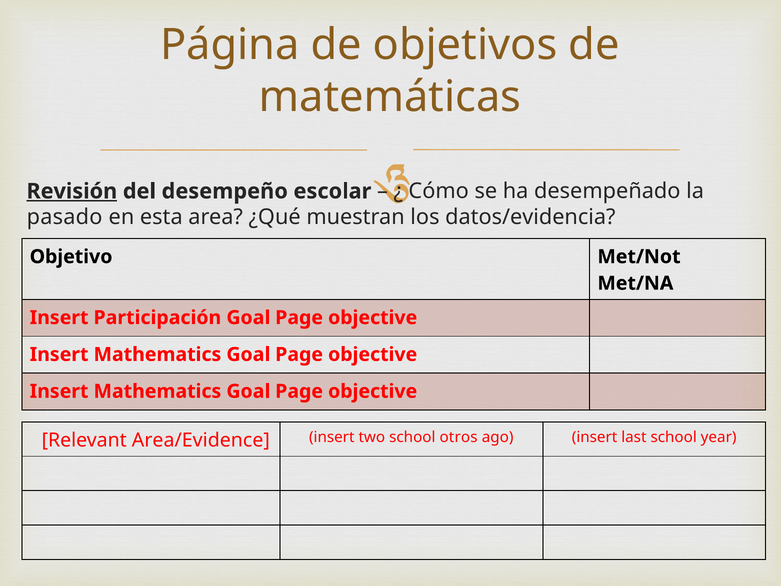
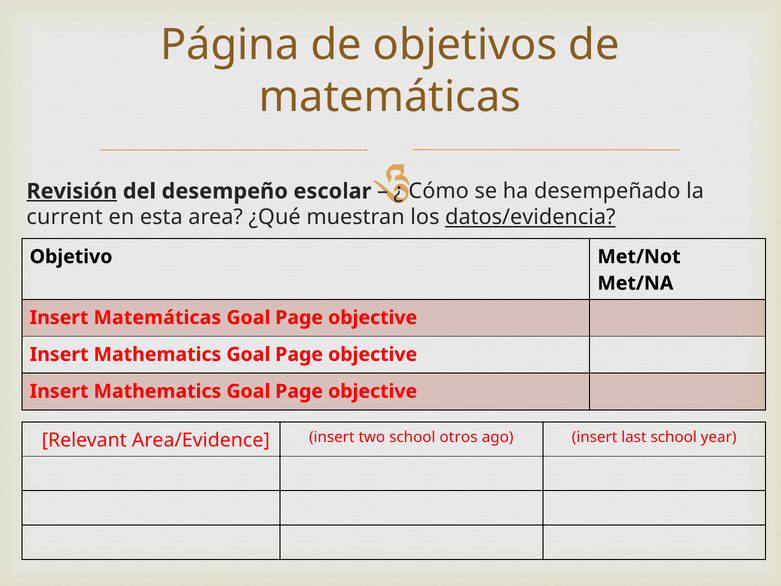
pasado: pasado -> current (65, 217)
datos/evidencia underline: none -> present (530, 217)
Insert Participación: Participación -> Matemáticas (157, 318)
